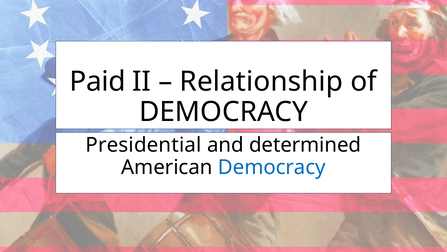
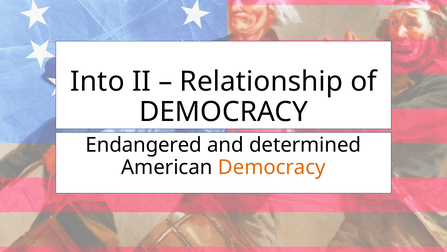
Paid: Paid -> Into (97, 82)
Presidential: Presidential -> Endangered (144, 145)
Democracy colour: blue -> orange (272, 167)
